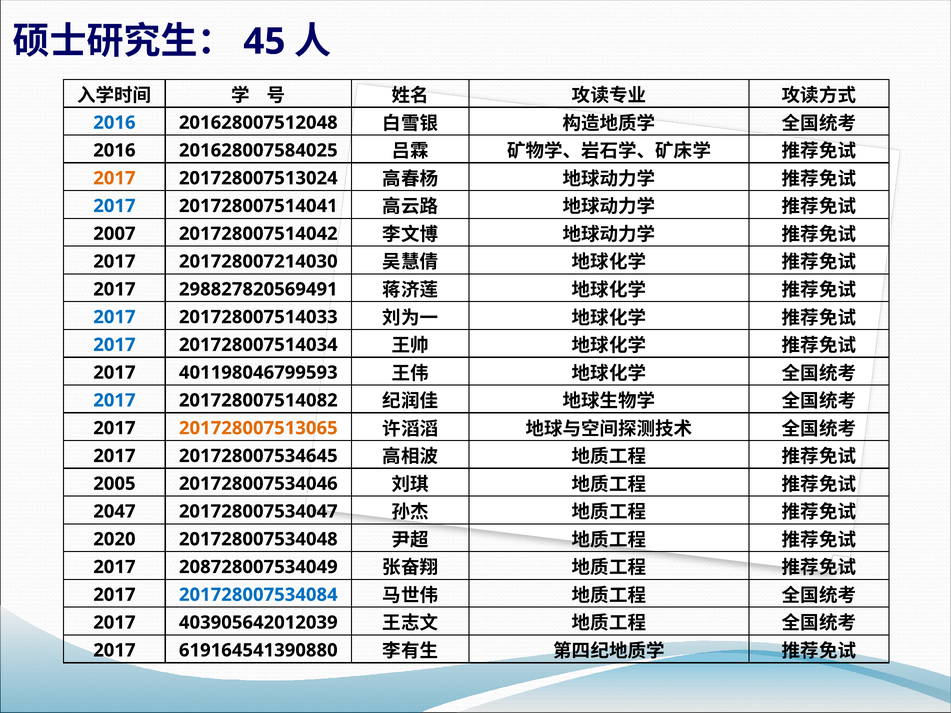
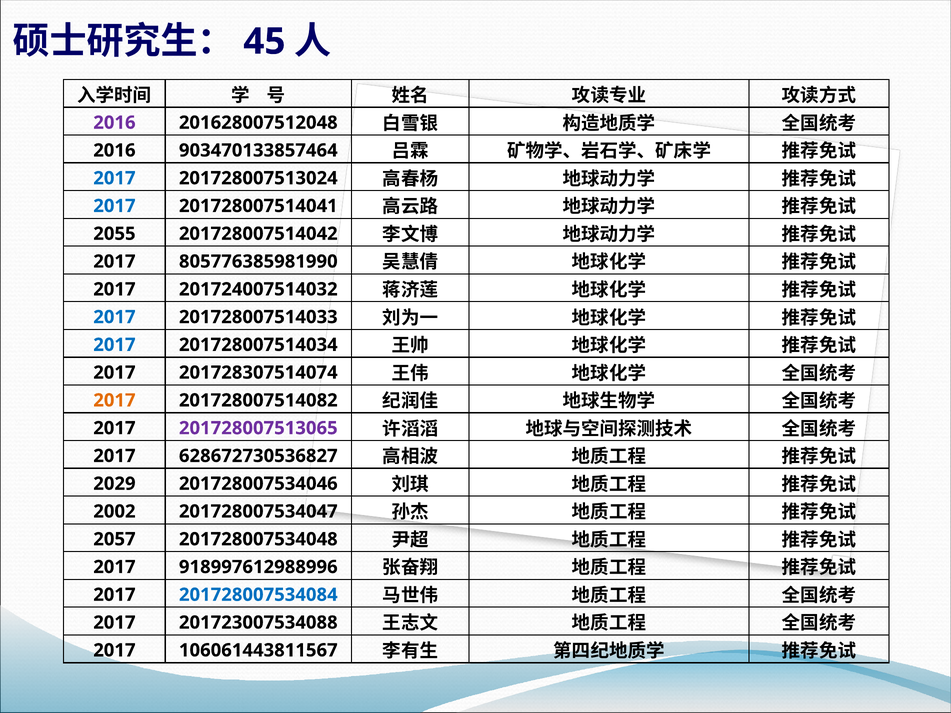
2016 colour: blue -> purple (114, 123)
201628007584025: 201628007584025 -> 903470133857464 (258, 150)
2017 colour: orange -> blue (114, 178)
2007: 2007 -> 2055 (114, 234)
201728007214030: 201728007214030 -> 805776385981990 (258, 262)
298827820569491: 298827820569491 -> 201724007514032 (258, 289)
401198046799593: 401198046799593 -> 201728307514074 (258, 373)
2017 colour: blue -> orange (114, 401)
201728007513065 colour: orange -> purple (258, 428)
201728007534645: 201728007534645 -> 628672730536827 (258, 456)
2005: 2005 -> 2029 (114, 484)
2047: 2047 -> 2002 (114, 512)
2020: 2020 -> 2057 (114, 539)
208728007534049: 208728007534049 -> 918997612988996 (258, 567)
403905642012039: 403905642012039 -> 201723007534088 (258, 623)
619164541390880: 619164541390880 -> 106061443811567 (258, 651)
